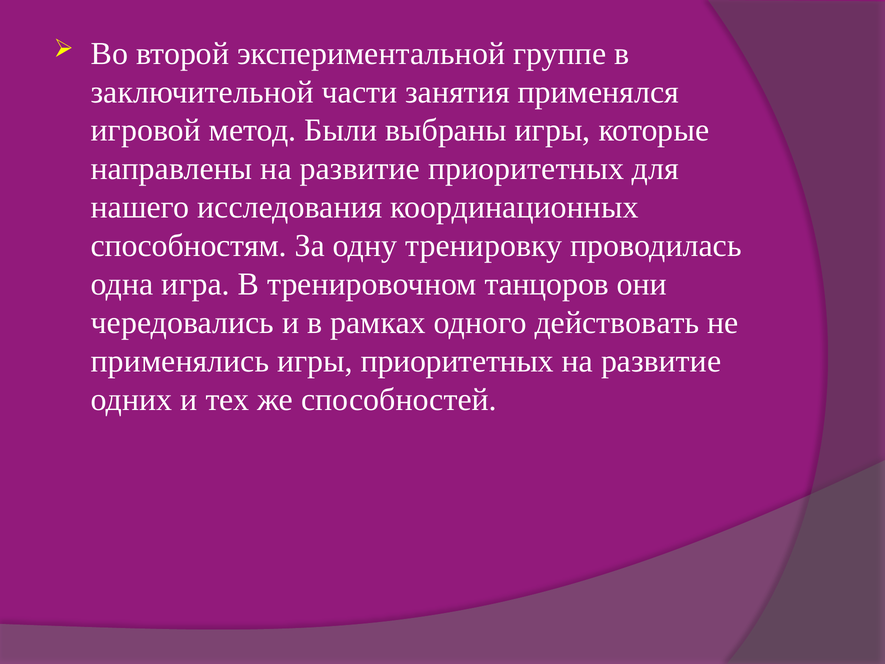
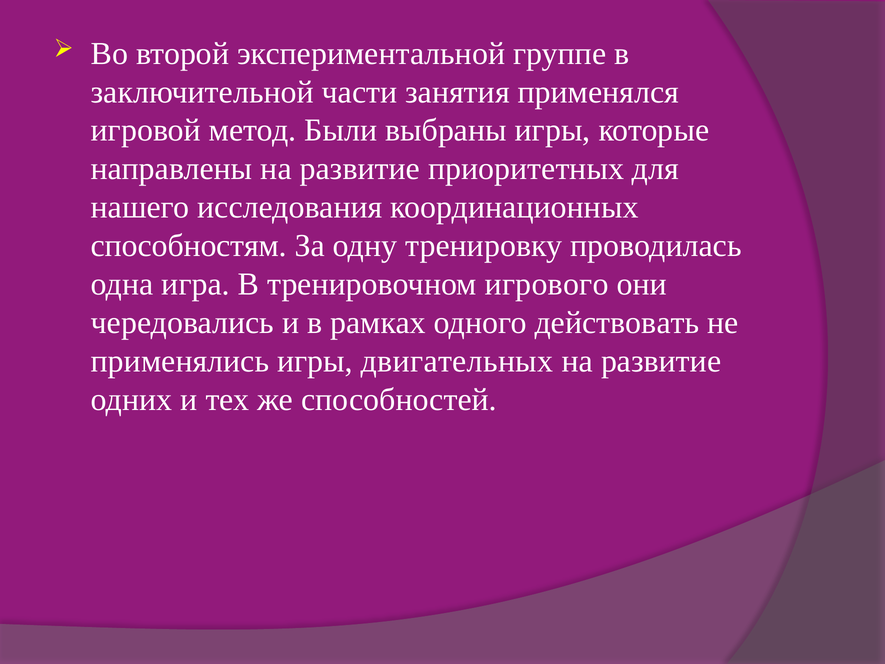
танцоров: танцоров -> игрового (547, 284)
игры приоритетных: приоритетных -> двигательных (457, 361)
